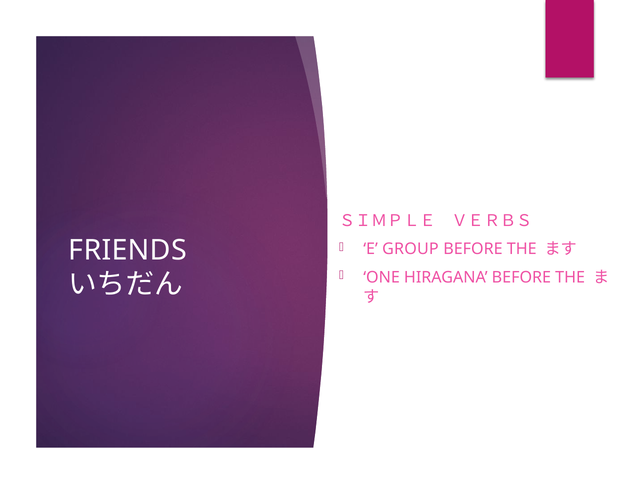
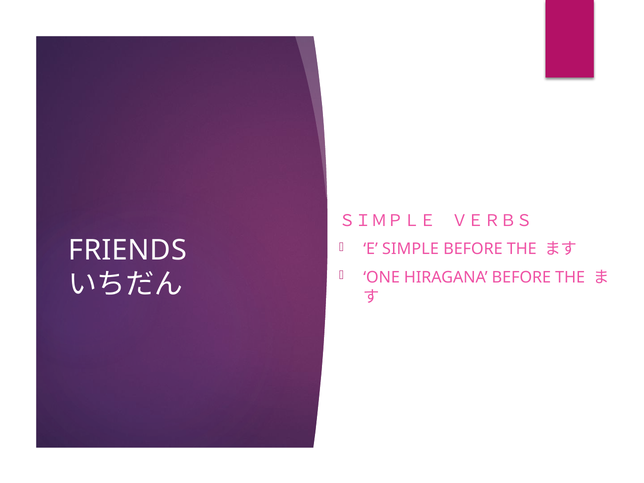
GROUP: GROUP -> SIMPLE (410, 249)
